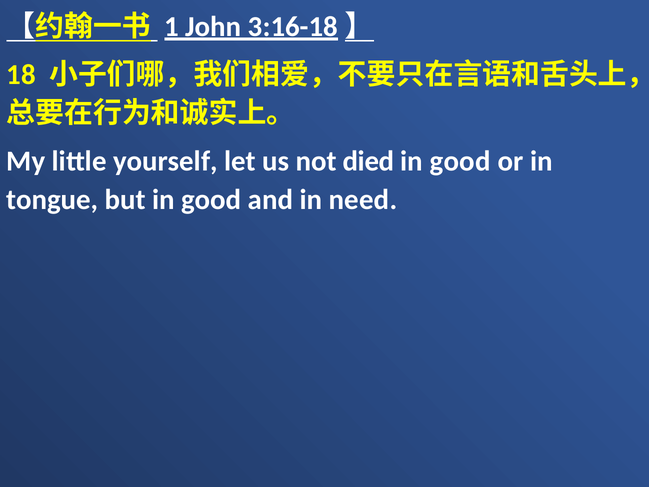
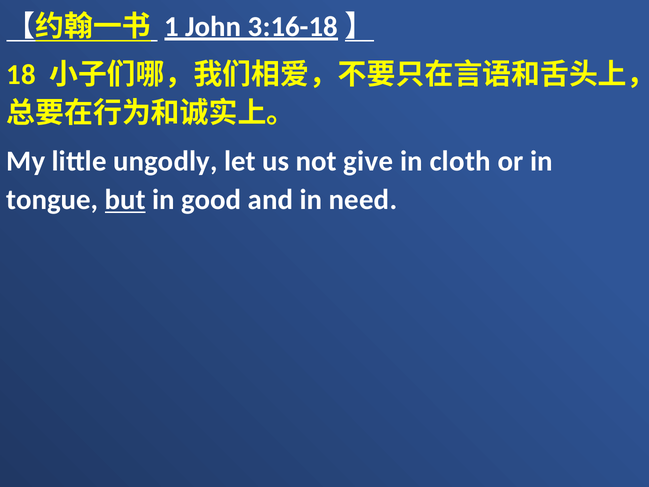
yourself: yourself -> ungodly (165, 161)
died: died -> give (368, 161)
good: good -> cloth (460, 161)
but underline: none -> present (125, 200)
